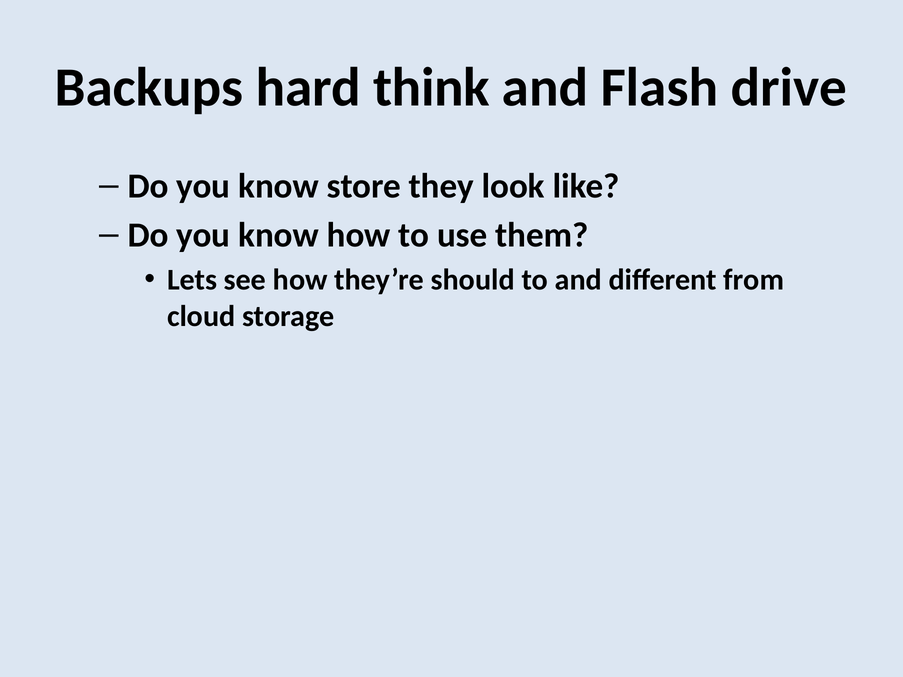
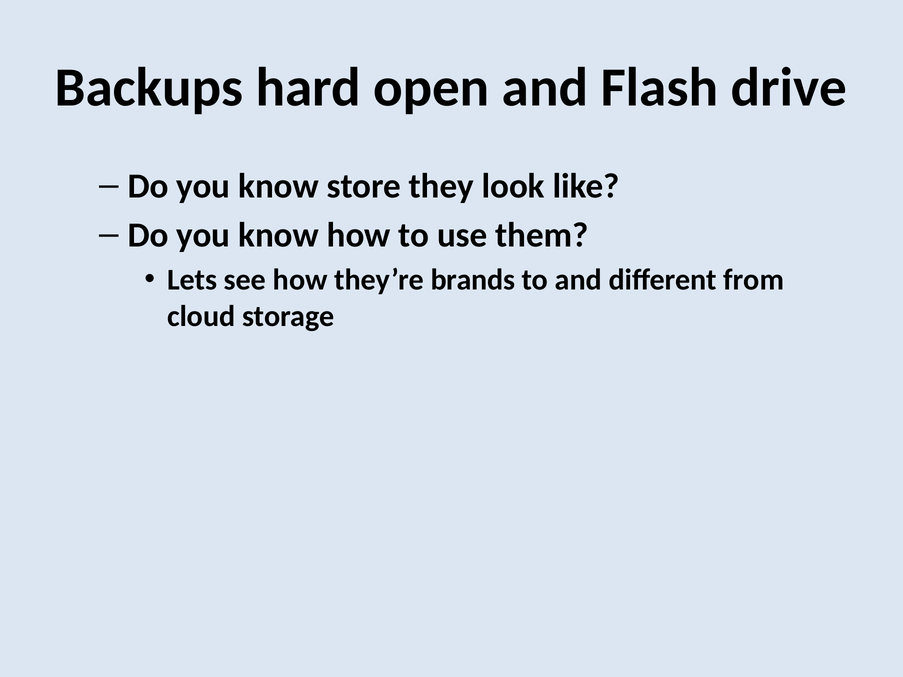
think: think -> open (431, 87)
should: should -> brands (473, 280)
